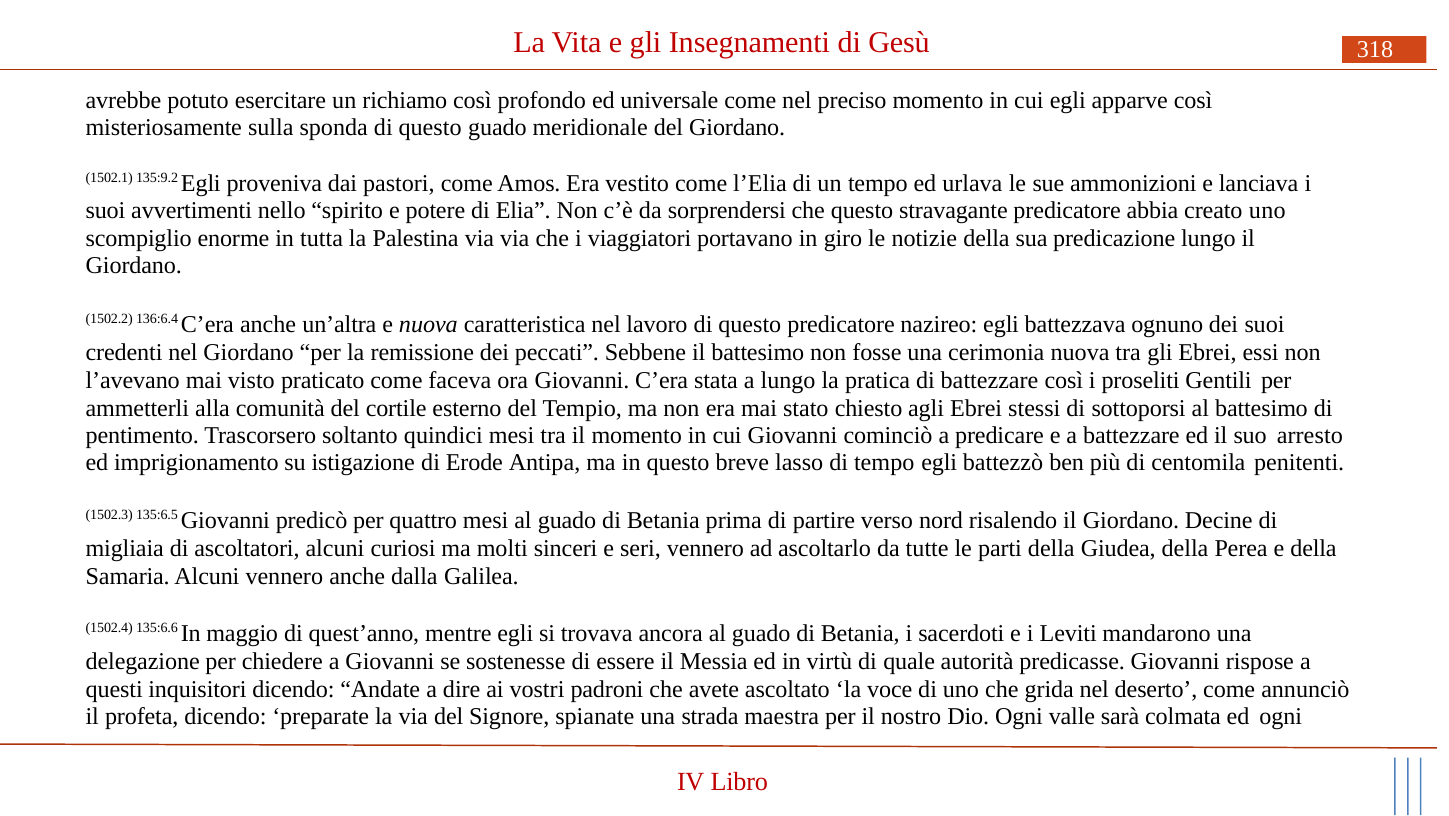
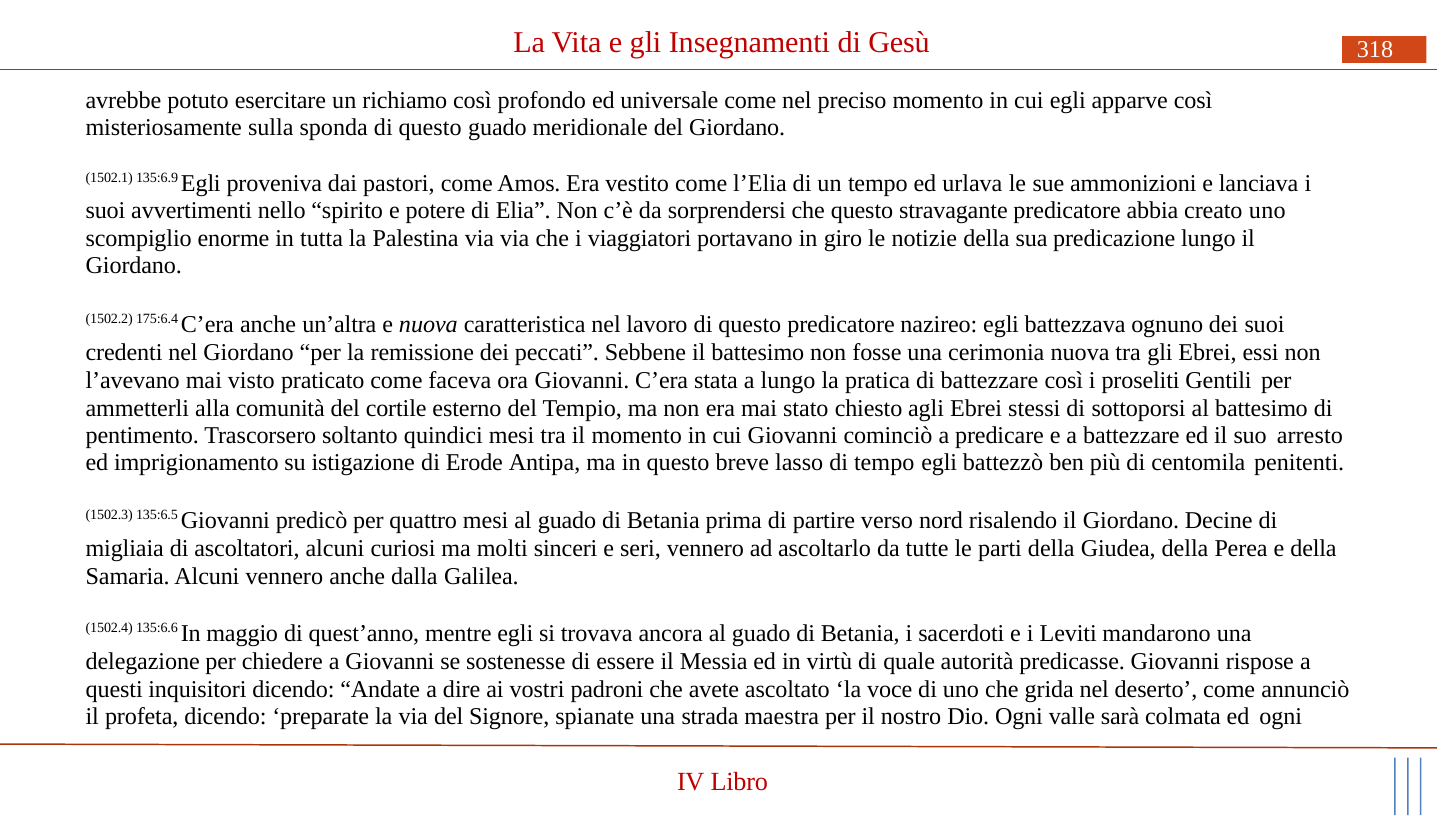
135:9.2: 135:9.2 -> 135:6.9 (157, 177)
136:6.4: 136:6.4 -> 175:6.4 (157, 319)
